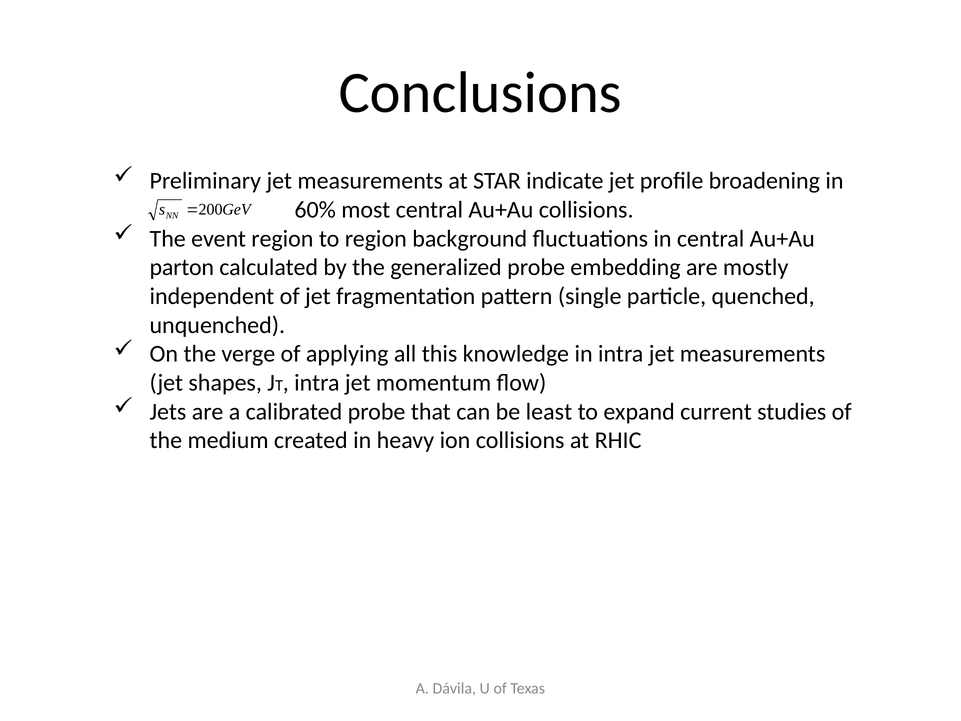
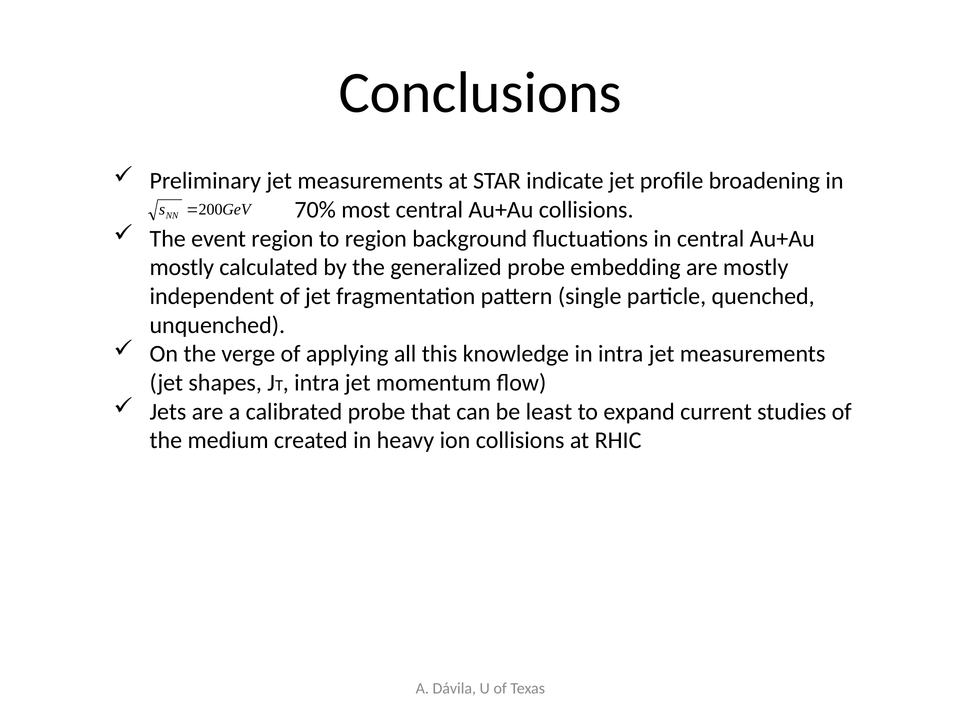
60%: 60% -> 70% (315, 210)
parton: parton -> mostly (182, 267)
